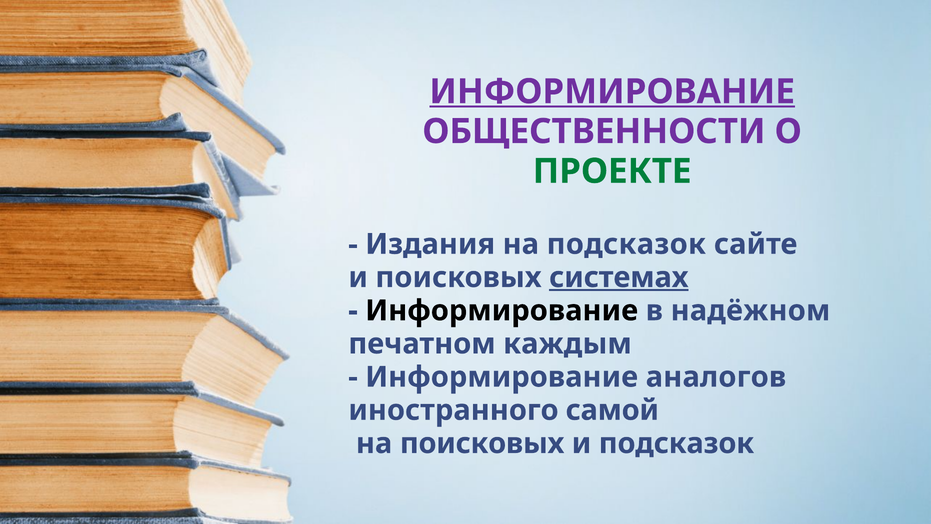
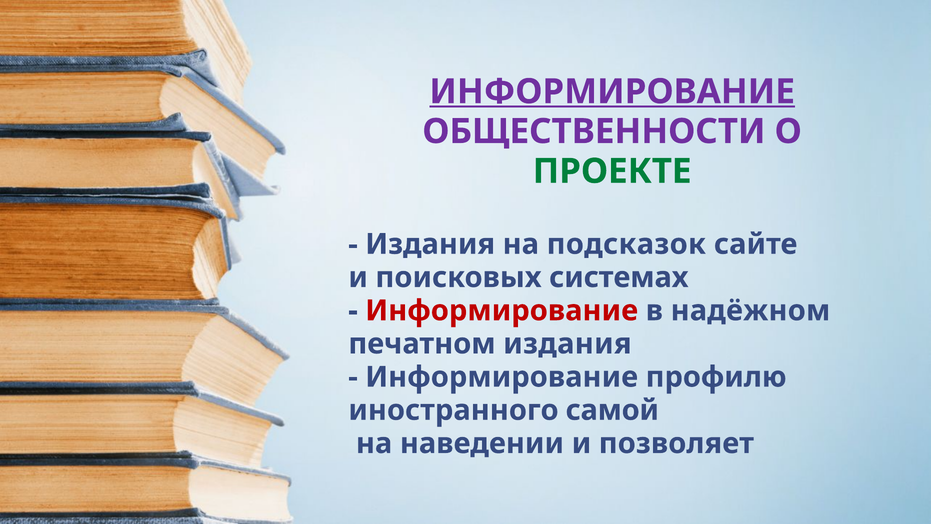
системах underline: present -> none (619, 277)
Информирование colour: black -> red (502, 311)
печатном каждым: каждым -> издания (567, 344)
аналогов: аналогов -> профилю (716, 377)
на поисковых: поисковых -> наведении (482, 443)
и подсказок: подсказок -> позволяет (676, 443)
